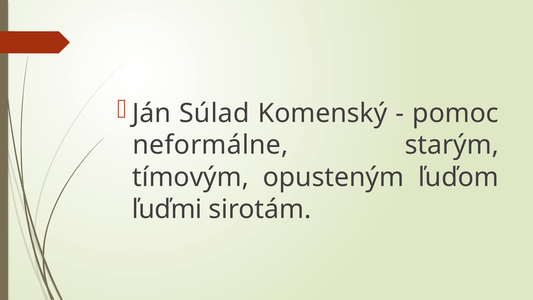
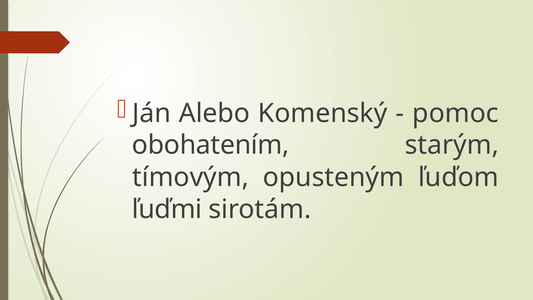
Súlad: Súlad -> Alebo (214, 113)
neformálne: neformálne -> obohatením (211, 145)
